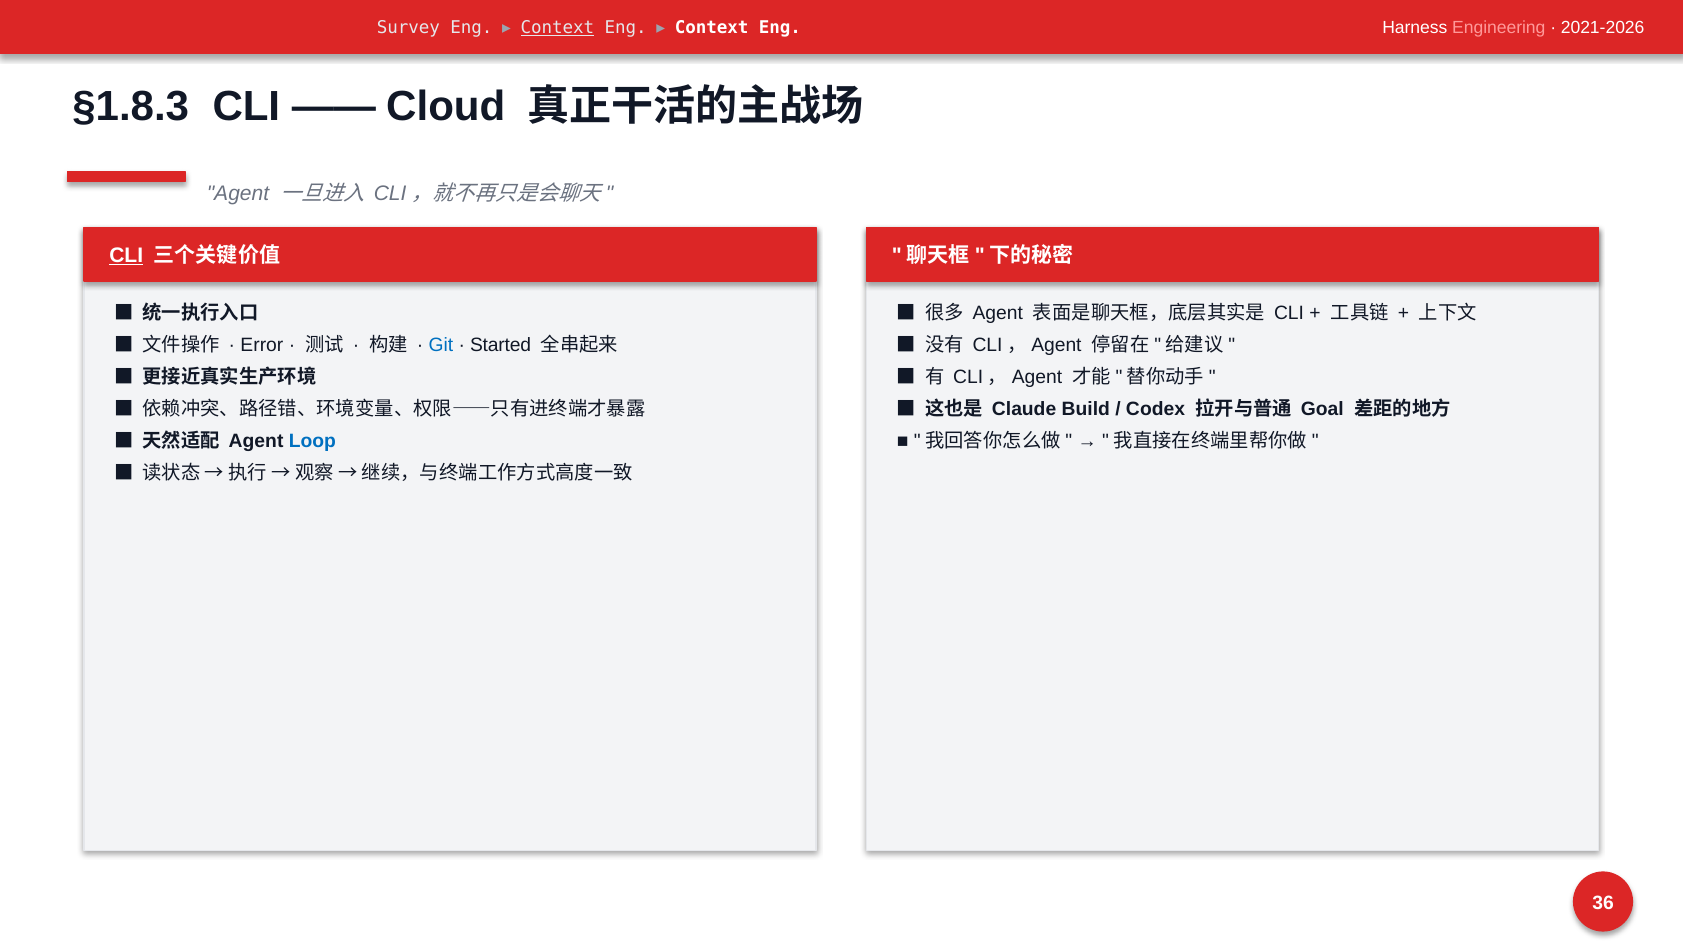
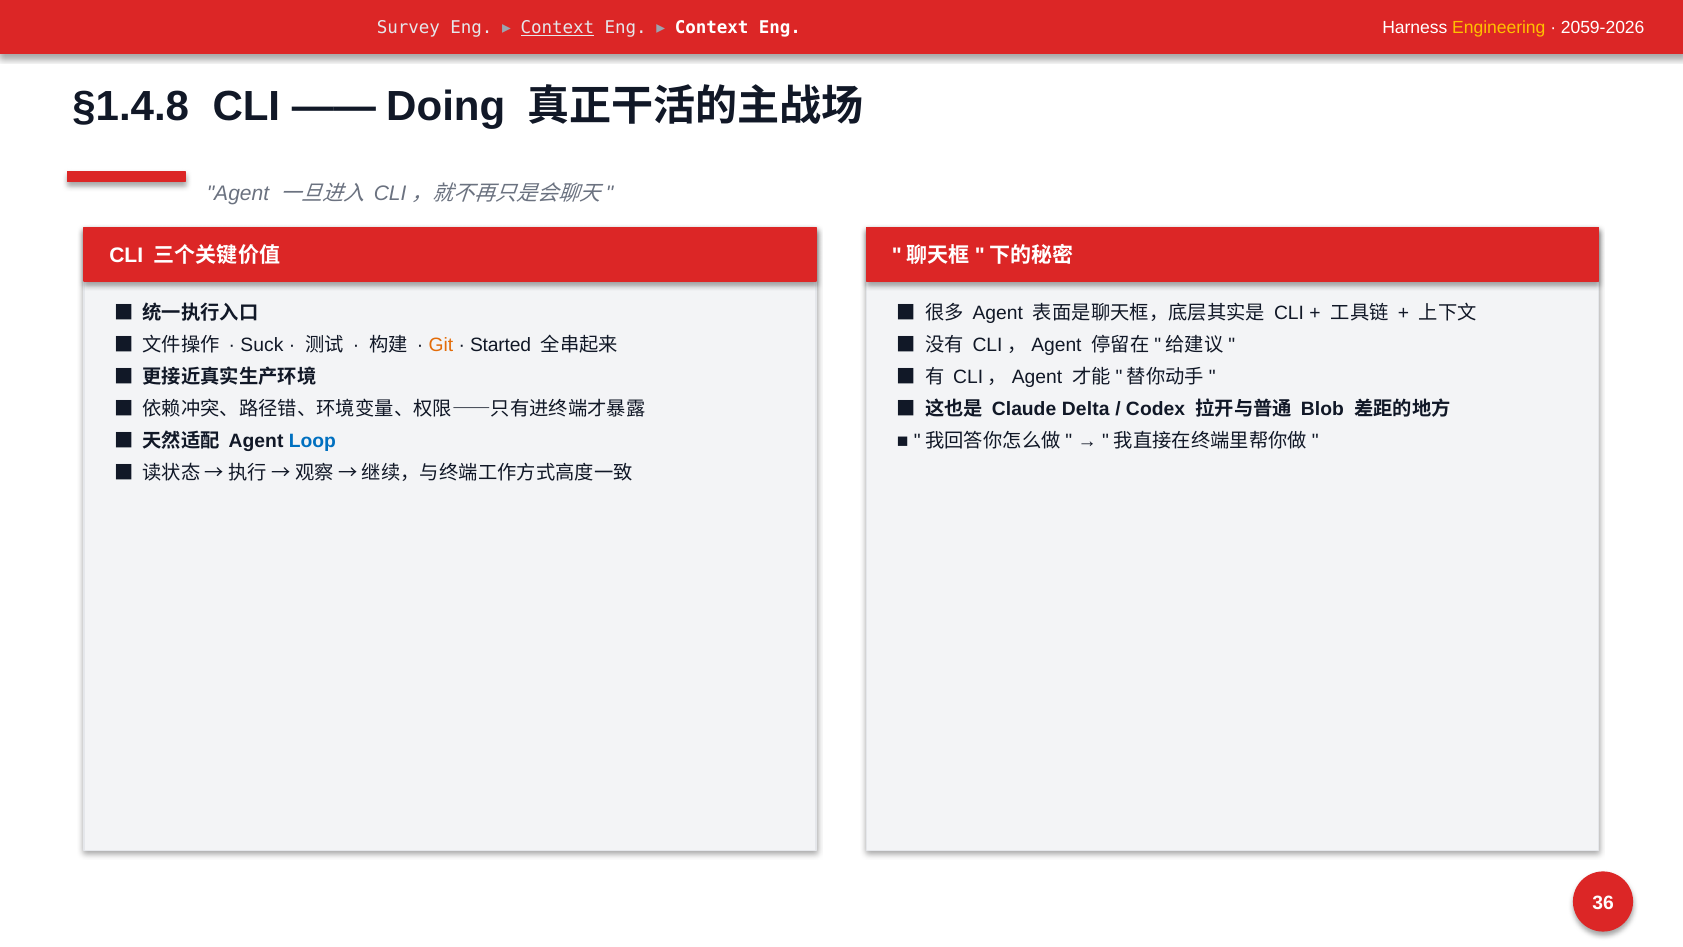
Engineering colour: pink -> yellow (1499, 28)
2021-2026: 2021-2026 -> 2059-2026 (1603, 28)
§1.8.3: §1.8.3 -> §1.4.8 (131, 106)
Cloud: Cloud -> Doing (446, 106)
CLI underline: present -> none (126, 256)
Error: Error -> Suck (262, 345)
Git colour: blue -> orange (441, 345)
Build: Build -> Delta (1086, 409)
Goal: Goal -> Blob (1322, 409)
